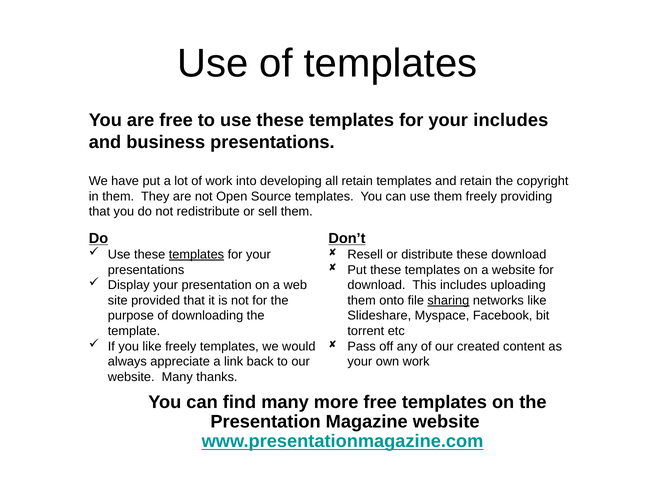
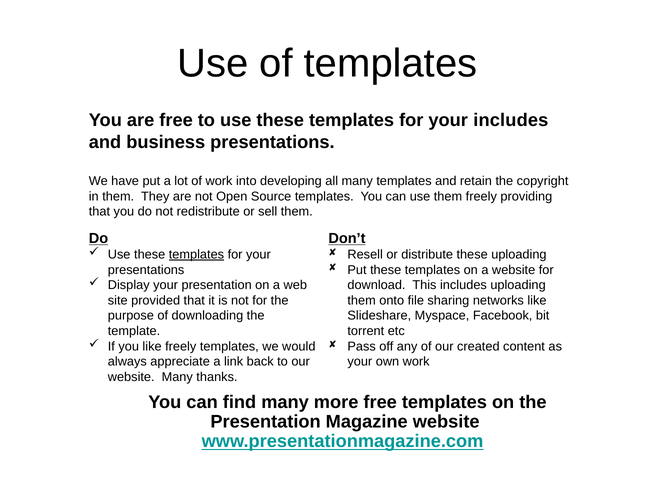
all retain: retain -> many (357, 181)
these download: download -> uploading (519, 254)
sharing underline: present -> none (448, 300)
